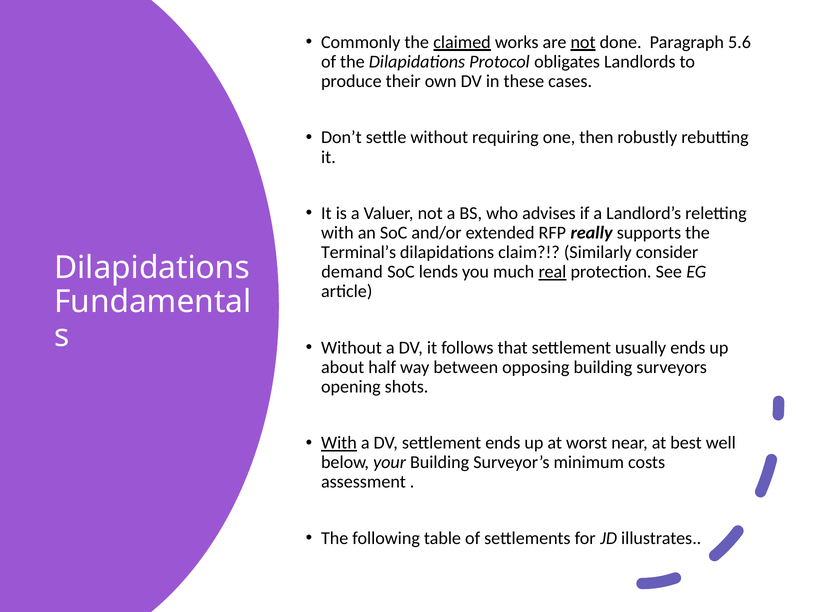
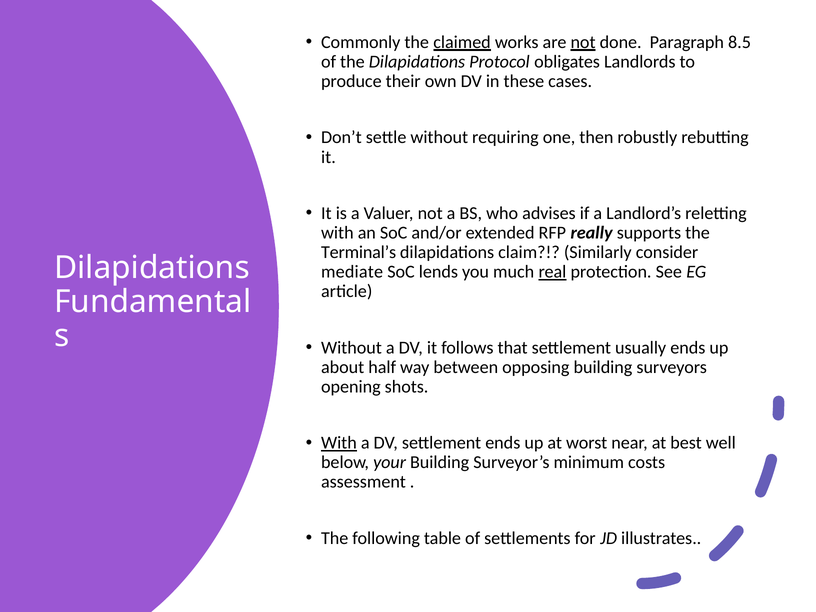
5.6: 5.6 -> 8.5 (739, 42)
demand: demand -> mediate (352, 272)
